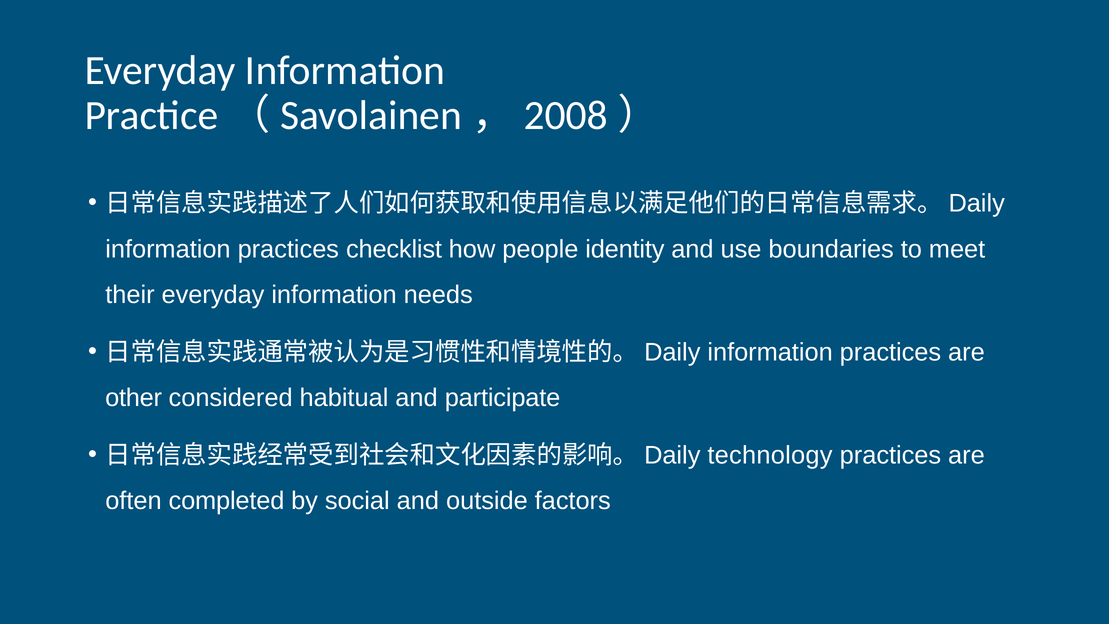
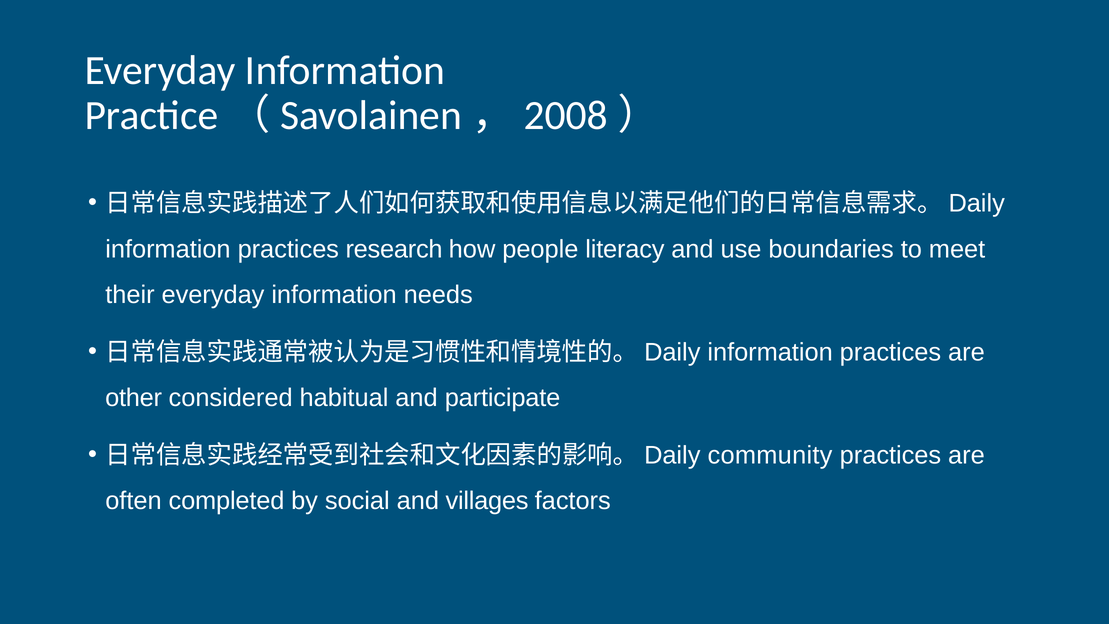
checklist: checklist -> research (394, 249)
identity: identity -> literacy (625, 249)
technology: technology -> community (770, 455)
outside: outside -> villages (487, 501)
